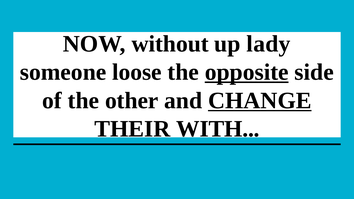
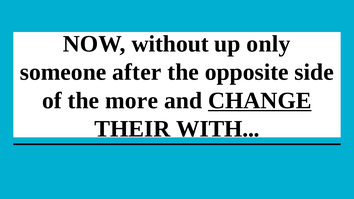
lady: lady -> only (268, 44)
loose: loose -> after (137, 72)
opposite underline: present -> none (247, 72)
other: other -> more (132, 101)
